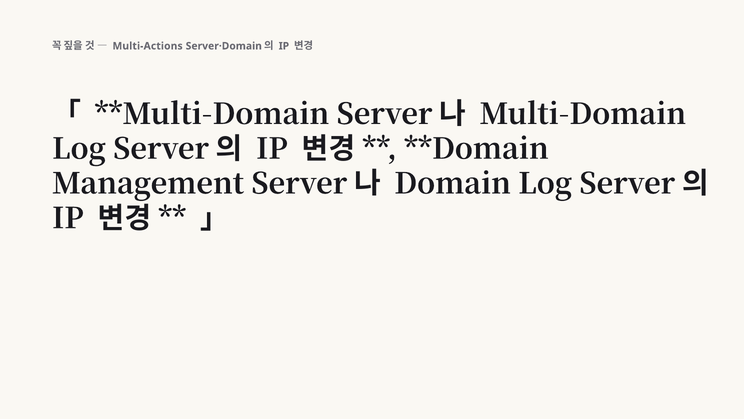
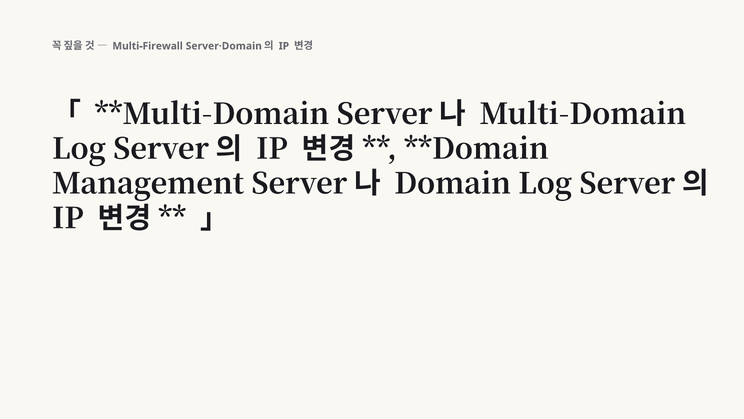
Multi-Actions: Multi-Actions -> Multi-Firewall (148, 46)
